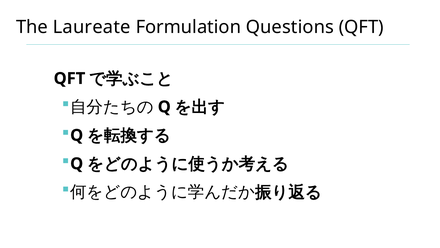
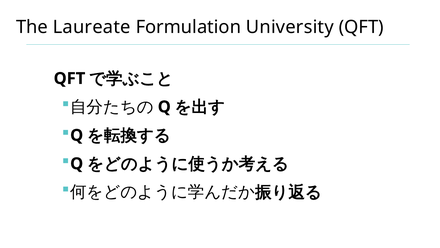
Questions: Questions -> University (290, 27)
